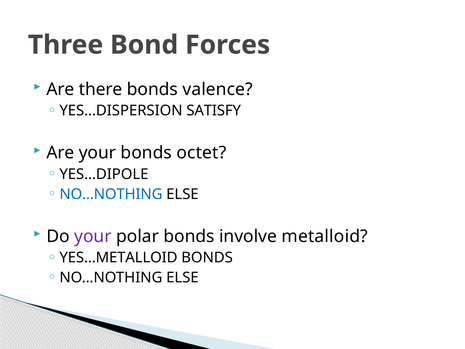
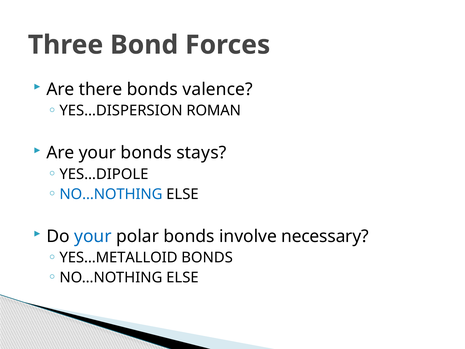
SATISFY: SATISFY -> ROMAN (214, 111)
octet: octet -> stays (201, 153)
your colour: purple -> blue (93, 236)
metalloid: metalloid -> necessary (325, 236)
